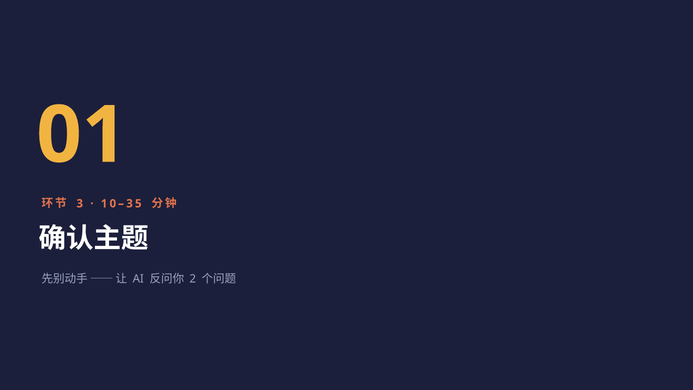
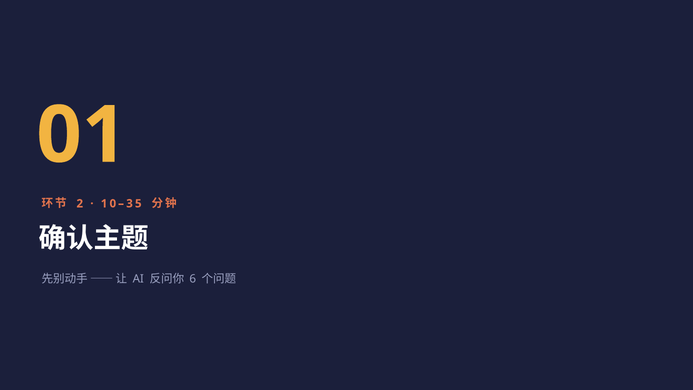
3: 3 -> 2 (80, 203)
2: 2 -> 6 (193, 279)
